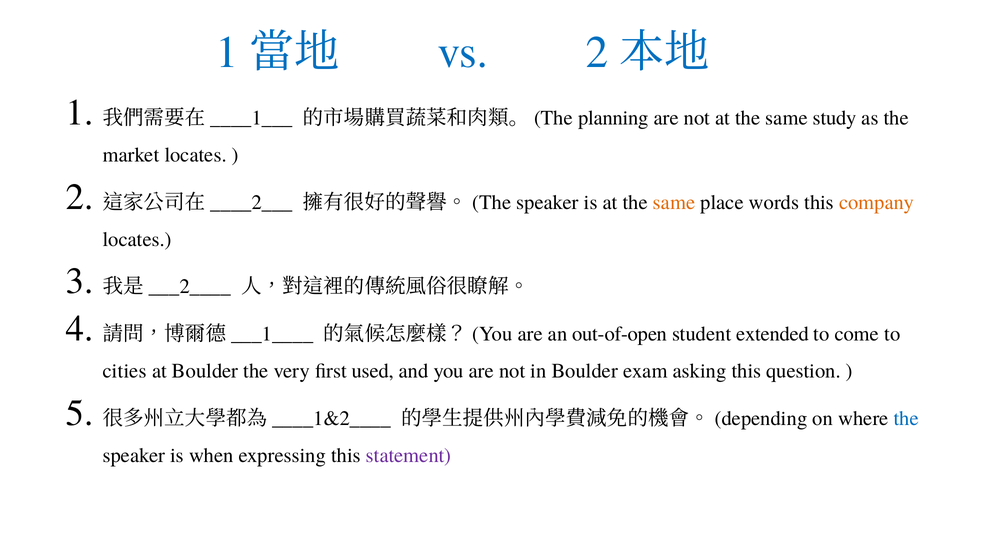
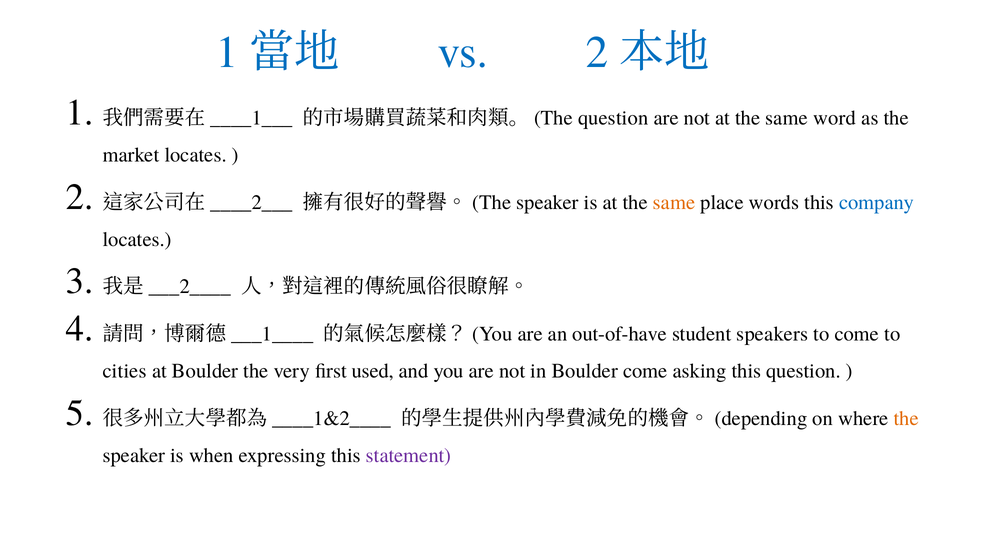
planning: planning -> question (613, 118)
study: study -> word (835, 118)
company colour: orange -> blue (877, 202)
out-of-open: out-of-open -> out-of-have (620, 334)
extended: extended -> speakers (772, 334)
Boulder exam: exam -> come (645, 371)
the colour: blue -> orange (906, 418)
